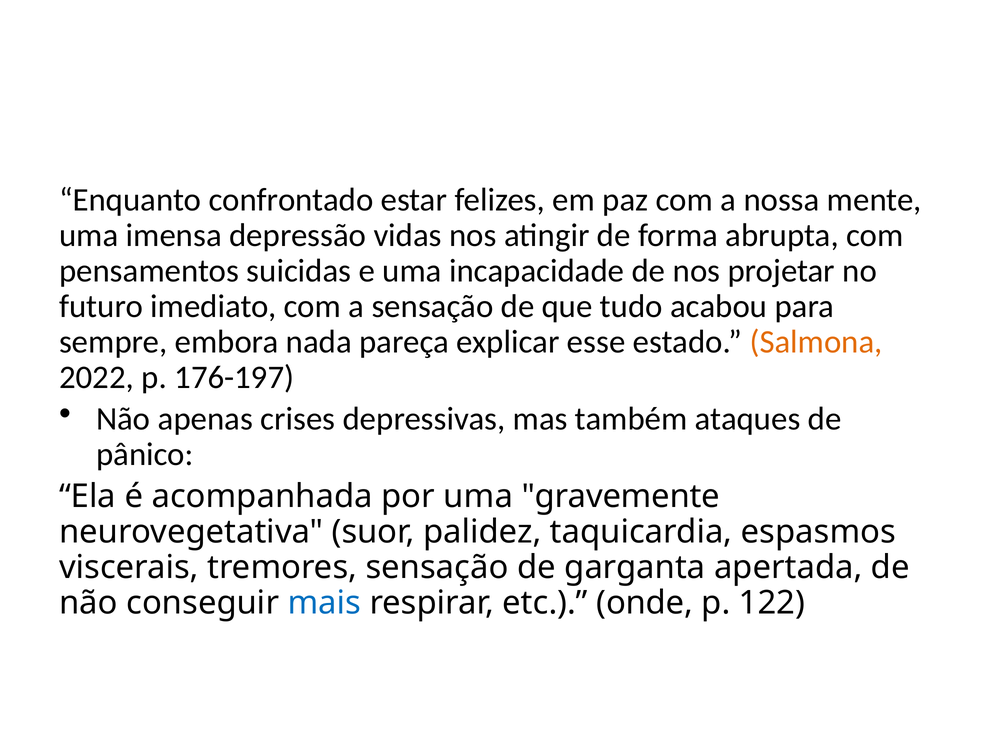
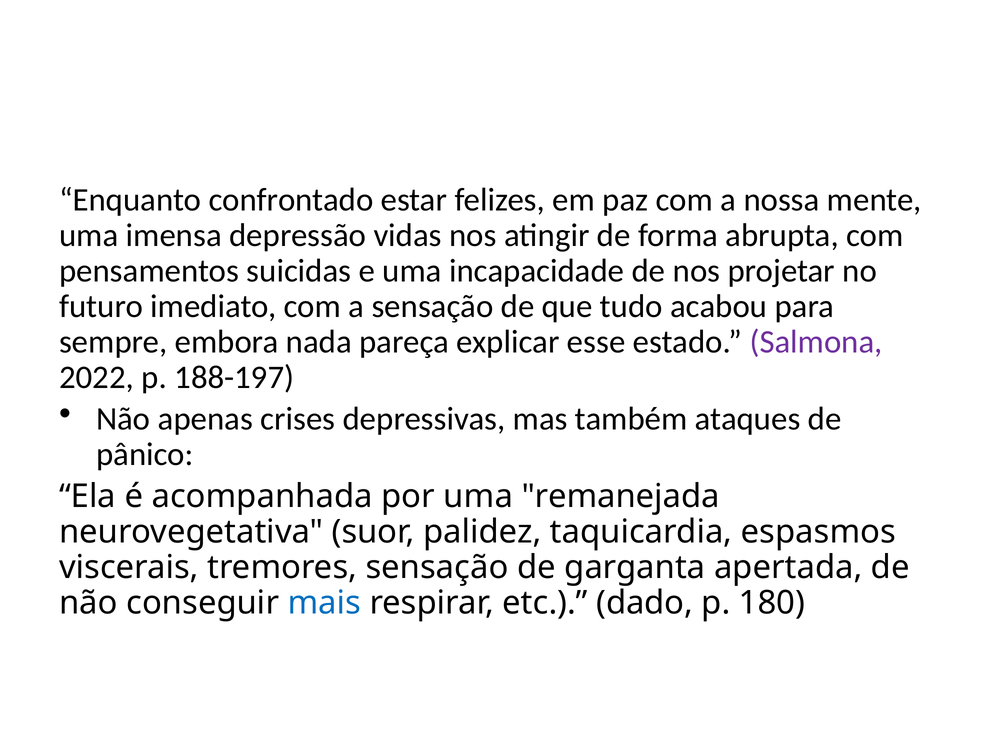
Salmona colour: orange -> purple (816, 341)
176-197: 176-197 -> 188-197 (234, 377)
gravemente: gravemente -> remanejada (621, 496)
onde: onde -> dado (645, 603)
122: 122 -> 180 (772, 603)
